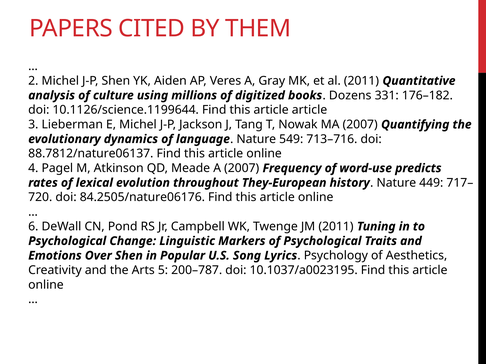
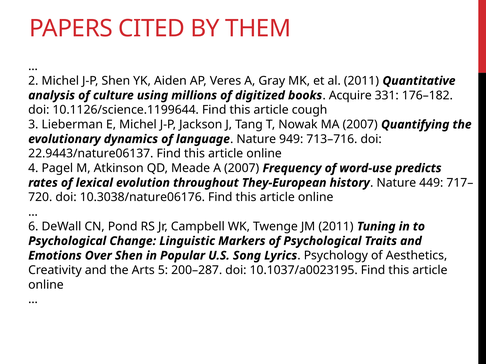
Dozens: Dozens -> Acquire (350, 96)
article article: article -> cough (310, 110)
549: 549 -> 949 (291, 139)
88.7812/nature06137: 88.7812/nature06137 -> 22.9443/nature06137 (91, 154)
84.2505/nature06176: 84.2505/nature06176 -> 10.3038/nature06176 (142, 198)
200–787: 200–787 -> 200–287 (197, 270)
